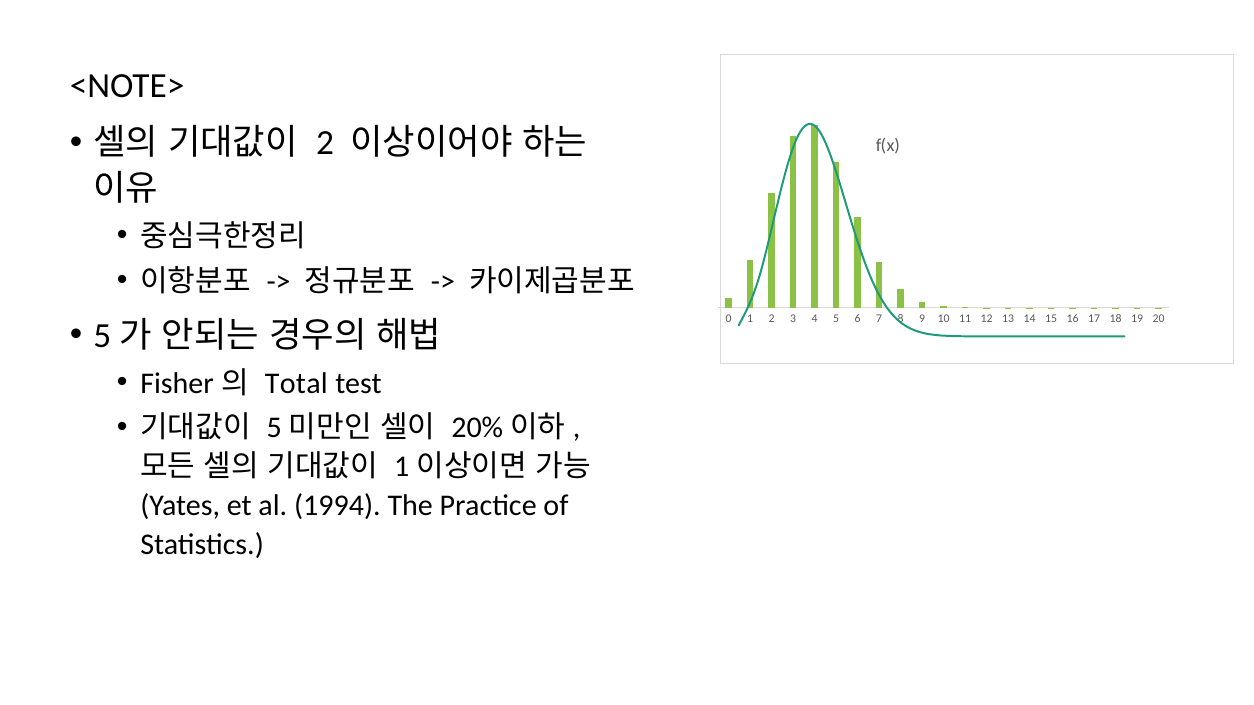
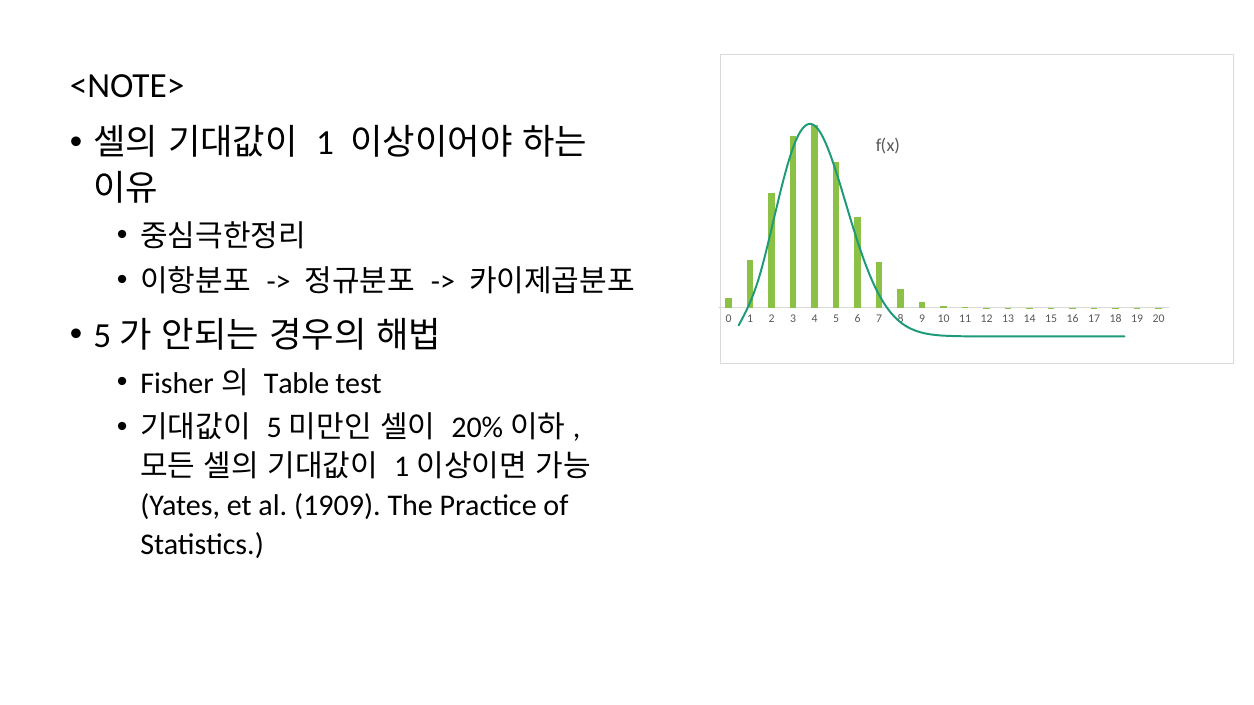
2: 2 -> 1 (325, 143)
Total: Total -> Table (297, 383)
1994: 1994 -> 1909 (337, 506)
